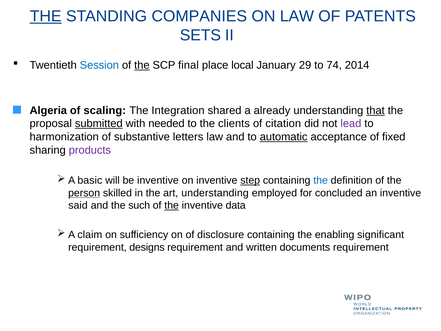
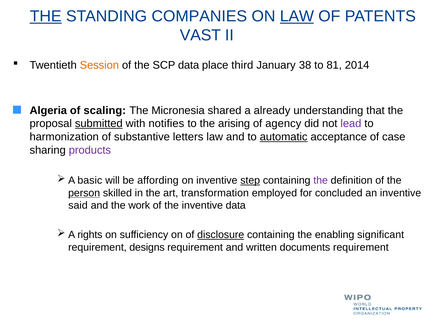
LAW underline: none -> present (297, 16)
SETS: SETS -> VAST (200, 35)
Session colour: blue -> orange (99, 65)
the underline: present -> none (142, 65)
SCP final: final -> data (189, 65)
local: local -> third (242, 65)
29: 29 -> 38 (305, 65)
74: 74 -> 81 (334, 65)
Integration: Integration -> Micronesia (178, 110)
that underline: present -> none (376, 110)
needed: needed -> notifies (166, 124)
clients: clients -> arising (234, 124)
citation: citation -> agency (283, 124)
fixed: fixed -> case (394, 137)
be inventive: inventive -> affording (158, 180)
the colour: blue -> purple (321, 180)
art understanding: understanding -> transformation (215, 193)
such: such -> work (139, 205)
the underline: present -> none (172, 205)
claim: claim -> rights (90, 235)
disclosure underline: none -> present (221, 235)
